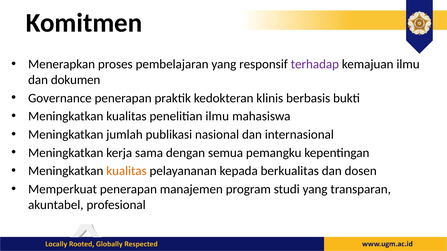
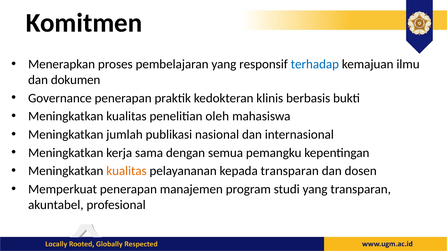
terhadap colour: purple -> blue (315, 64)
penelitian ilmu: ilmu -> oleh (217, 116)
kepada berkualitas: berkualitas -> transparan (290, 171)
